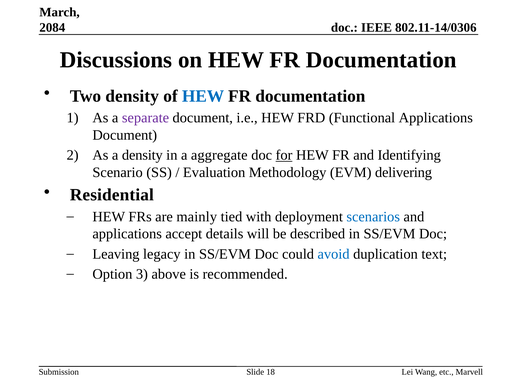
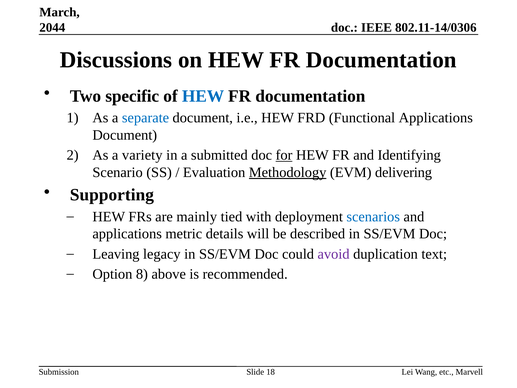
2084: 2084 -> 2044 (52, 28)
Two density: density -> specific (132, 96)
separate colour: purple -> blue (146, 118)
a density: density -> variety (142, 155)
aggregate: aggregate -> submitted (219, 155)
Methodology underline: none -> present (288, 172)
Residential: Residential -> Supporting (112, 195)
accept: accept -> metric (184, 234)
avoid colour: blue -> purple (334, 254)
3: 3 -> 8 (142, 274)
